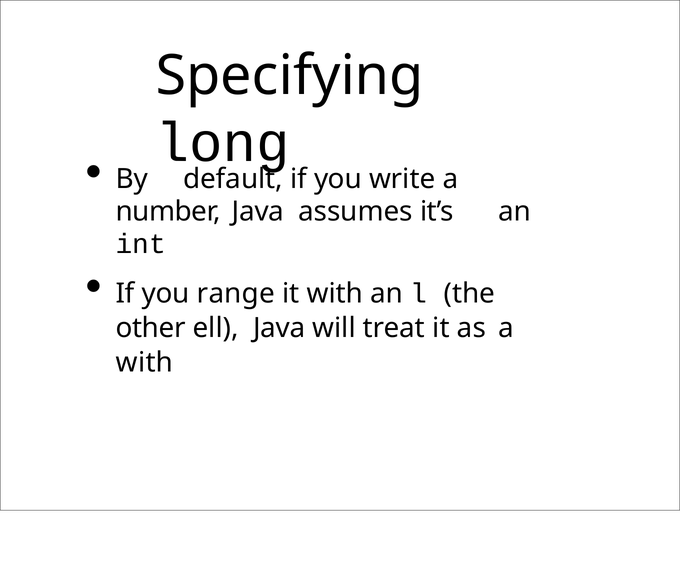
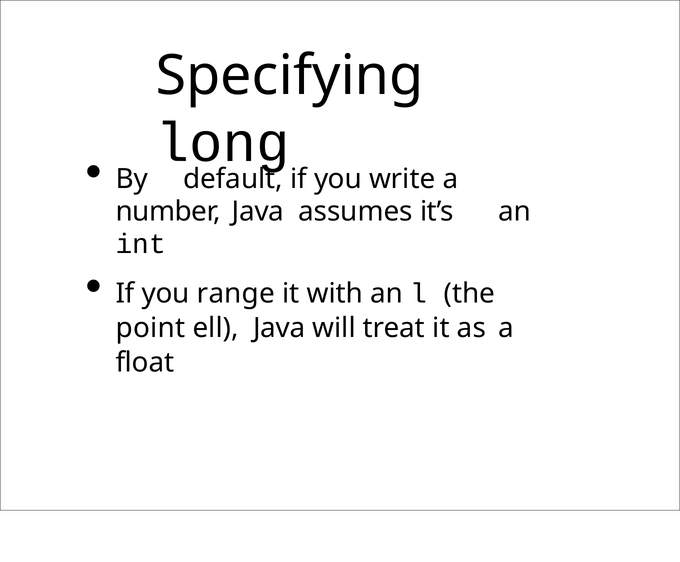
other: other -> point (150, 328)
with: with -> float (145, 362)
